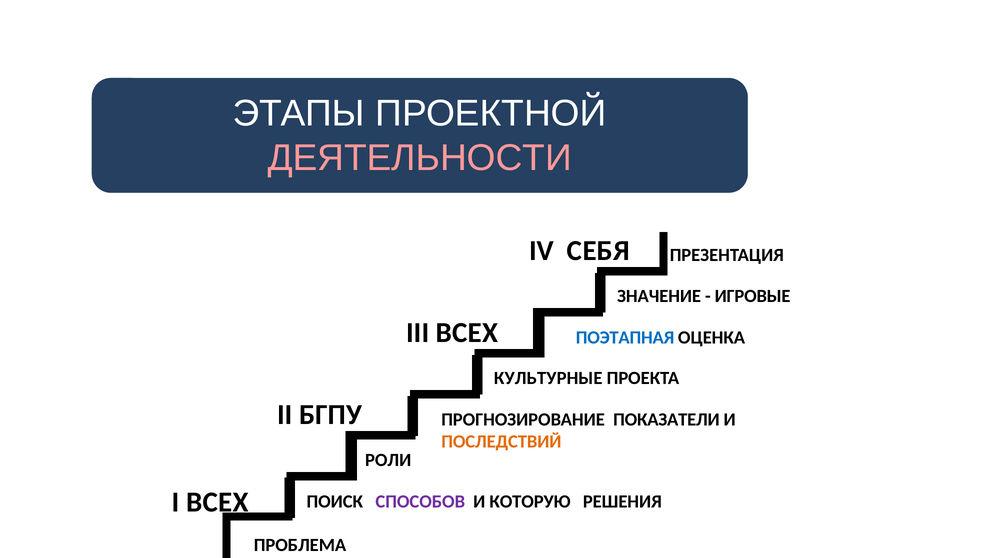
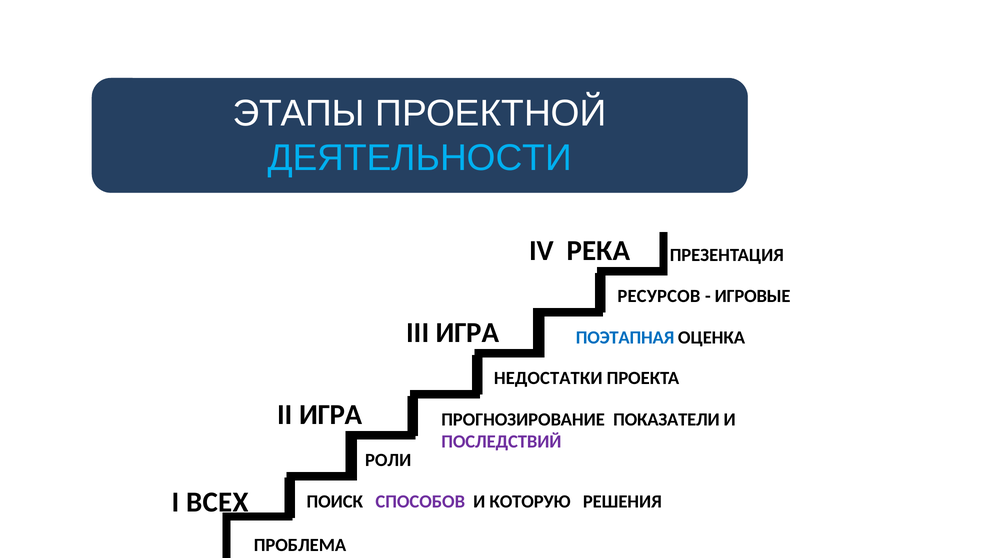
ДЕЯТЕЛЬНОСТИ colour: pink -> light blue (420, 158)
СЕБЯ: СЕБЯ -> РЕКА (598, 251)
ЗНАЧЕНИЕ: ЗНАЧЕНИЕ -> РЕСУРСОВ (659, 296)
III ВСЕХ: ВСЕХ -> ИГРА (467, 333)
КУЛЬТУРНЫЕ: КУЛЬТУРНЫЕ -> НЕДОСТАТКИ (548, 378)
II БГПУ: БГПУ -> ИГРА (331, 415)
ПОСЛЕДСТВИЙ colour: orange -> purple (501, 442)
